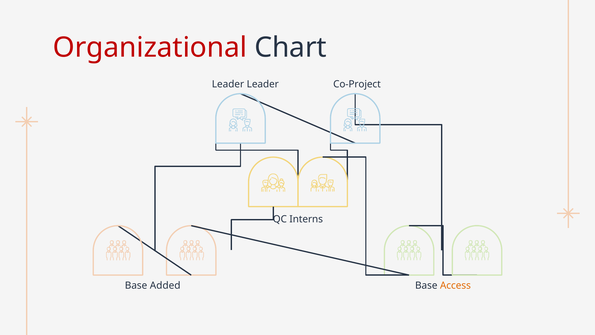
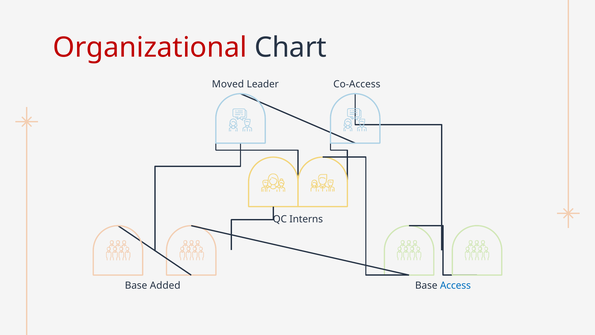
Leader: Leader -> Moved (228, 84)
Co-Project: Co-Project -> Co-Access (357, 84)
Access colour: orange -> blue (455, 285)
